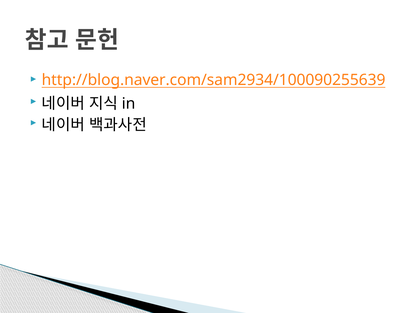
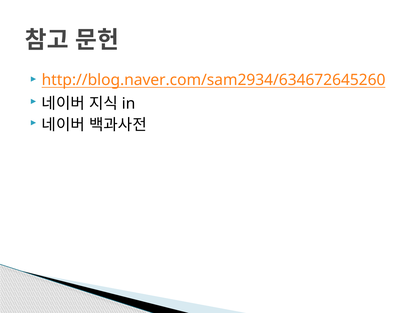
http://blog.naver.com/sam2934/100090255639: http://blog.naver.com/sam2934/100090255639 -> http://blog.naver.com/sam2934/634672645260 (214, 80)
